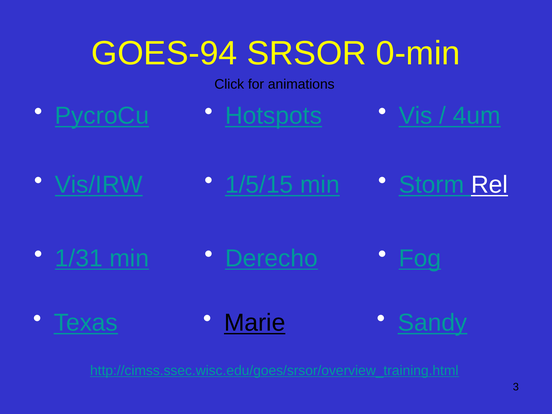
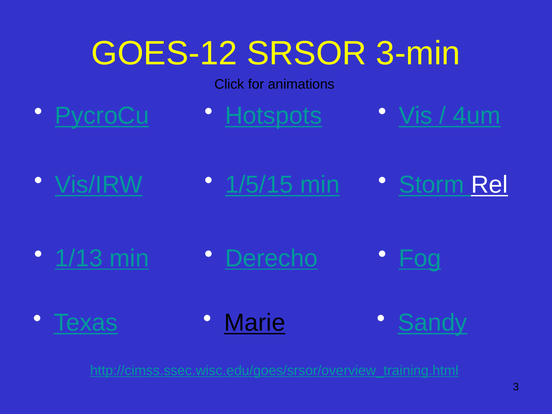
GOES-94: GOES-94 -> GOES-12 (164, 53)
0-min: 0-min -> 3-min (418, 53)
1/31: 1/31 -> 1/13 (79, 258)
